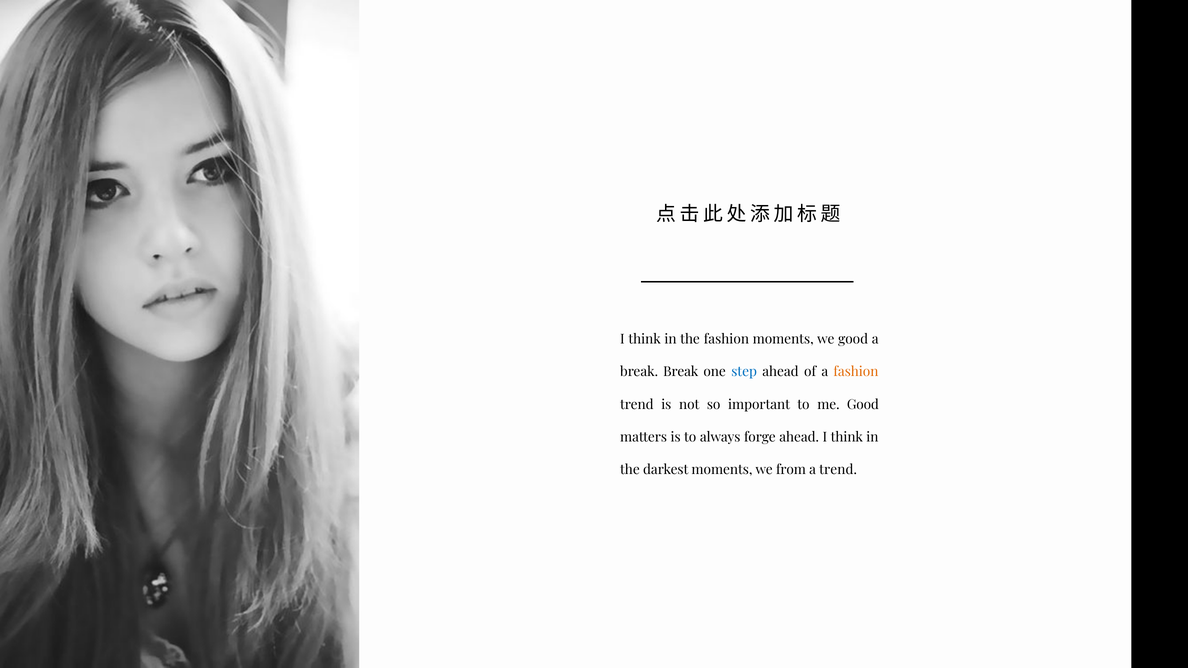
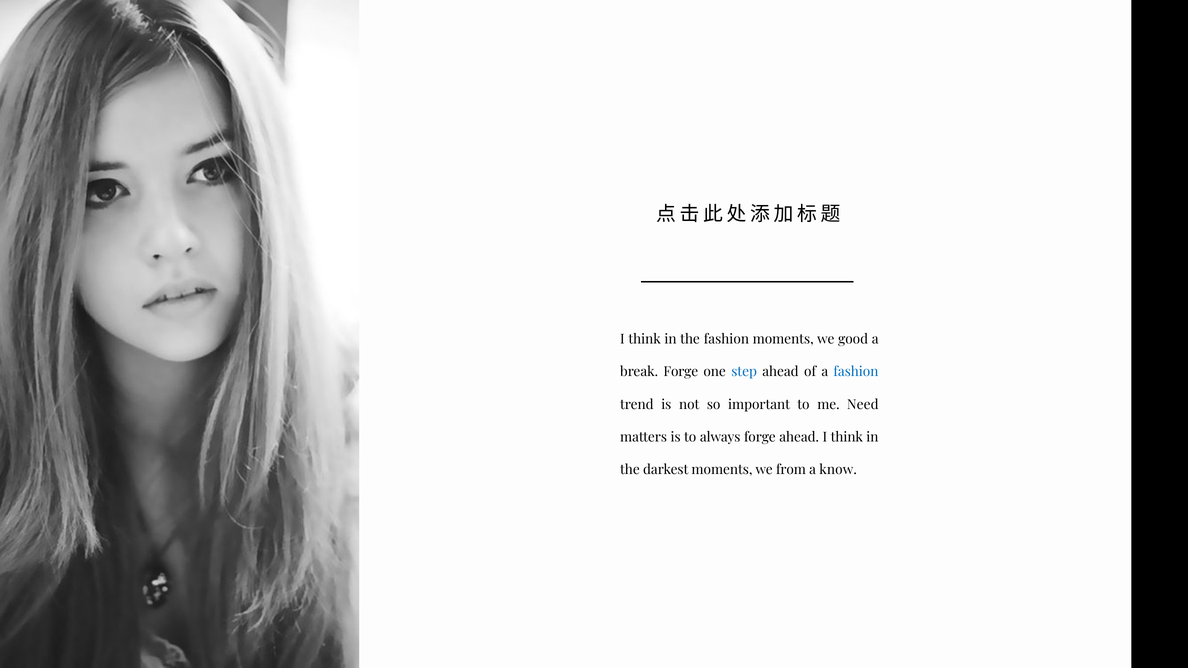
break Break: Break -> Forge (681, 372)
fashion colour: orange -> blue (856, 372)
me Good: Good -> Need (863, 405)
a trend: trend -> know (838, 470)
